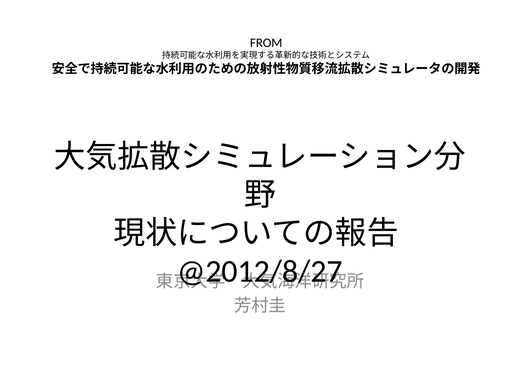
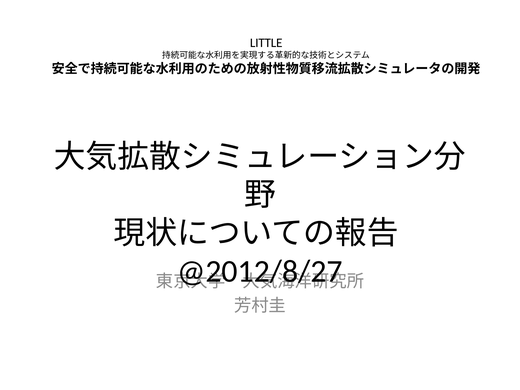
FROM: FROM -> LITTLE (266, 43)
